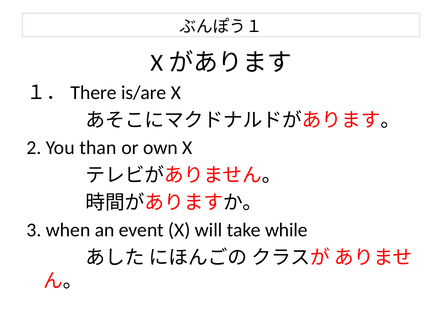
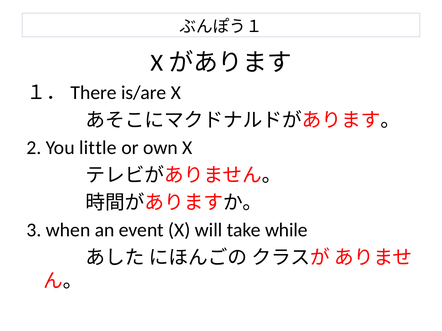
than: than -> little (98, 148)
